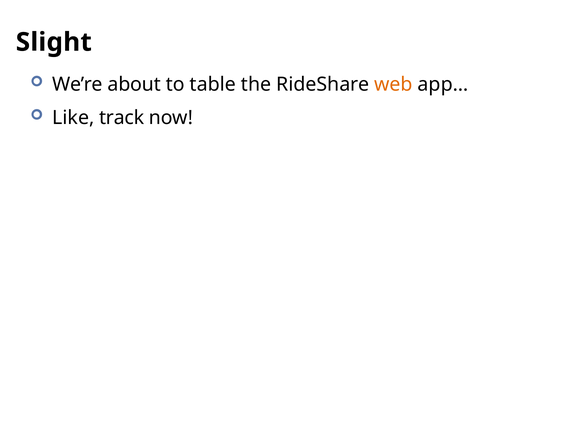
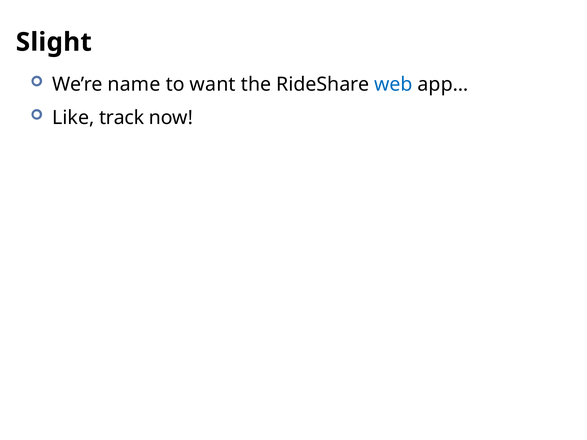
about: about -> name (134, 85)
table: table -> want (213, 85)
web colour: orange -> blue (393, 85)
